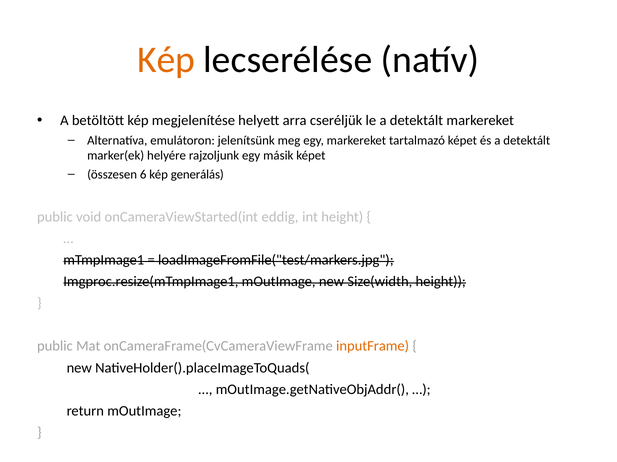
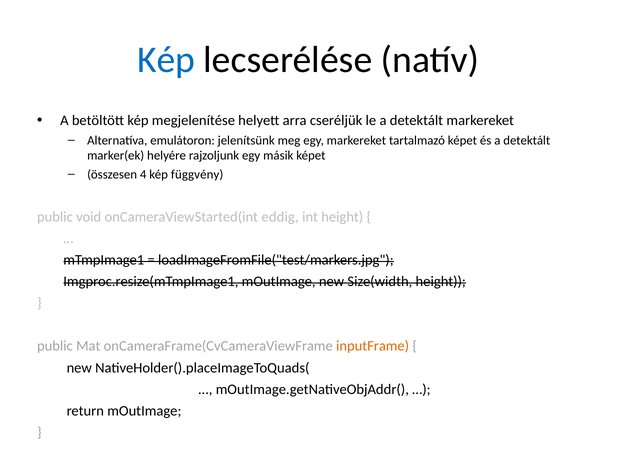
Kép colour: orange -> blue (166, 60)
6: 6 -> 4 (143, 175)
generálás: generálás -> függvény (197, 175)
